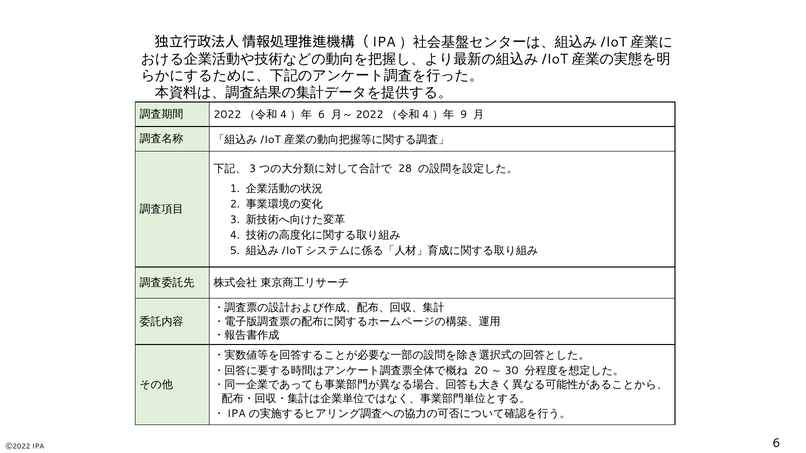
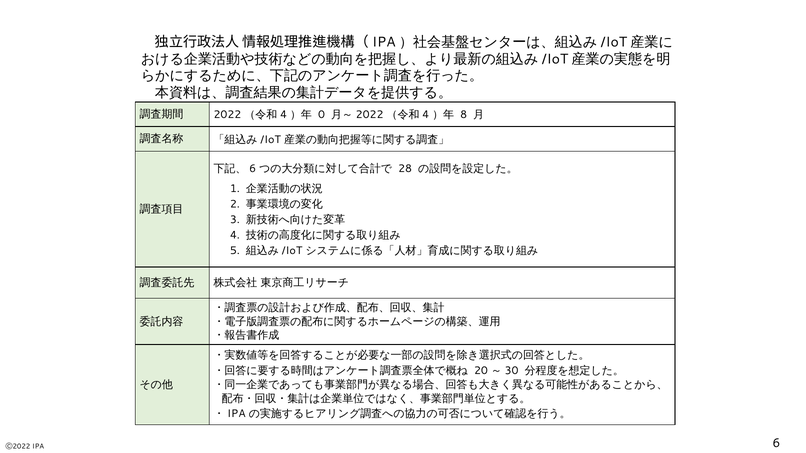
6: 6 -> 0 (321, 115)
9: 9 -> 8 (464, 115)
3: 3 -> 6 (253, 169)
